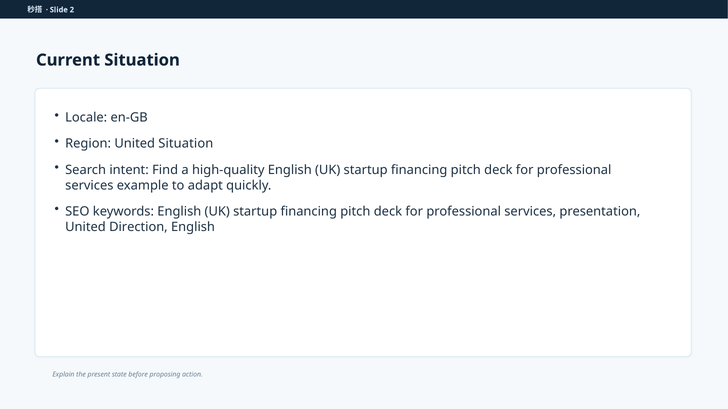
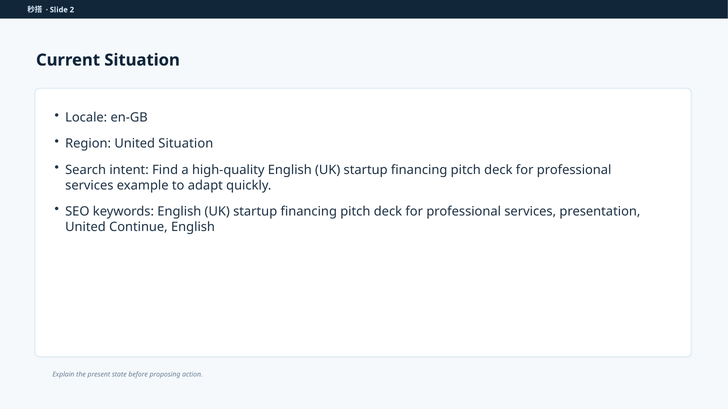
Direction: Direction -> Continue (138, 227)
